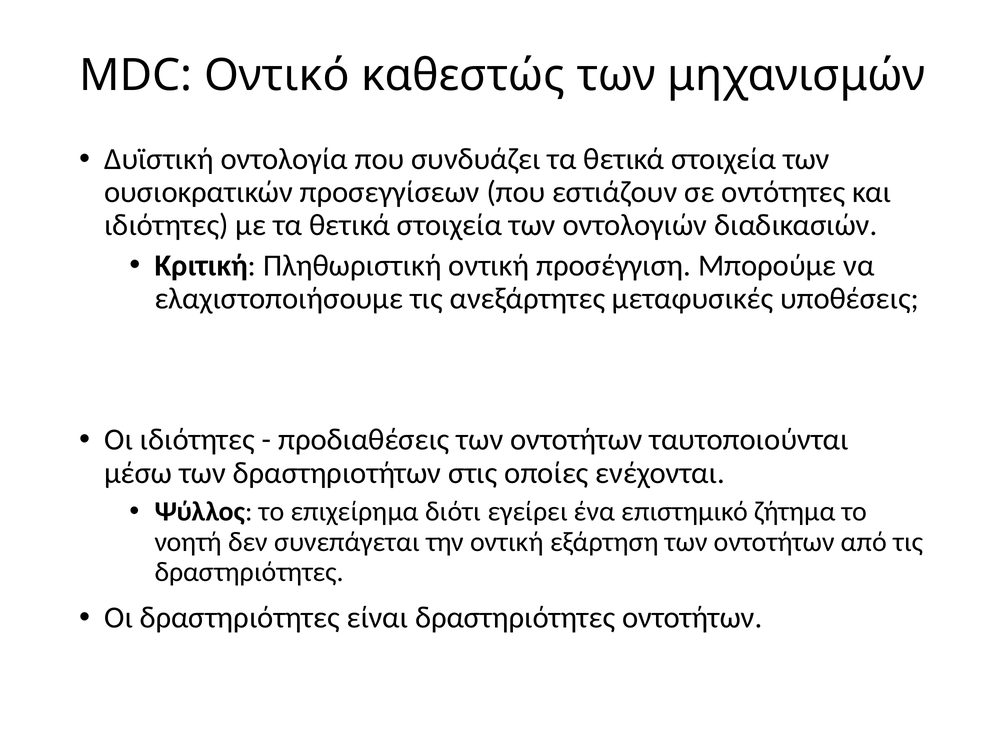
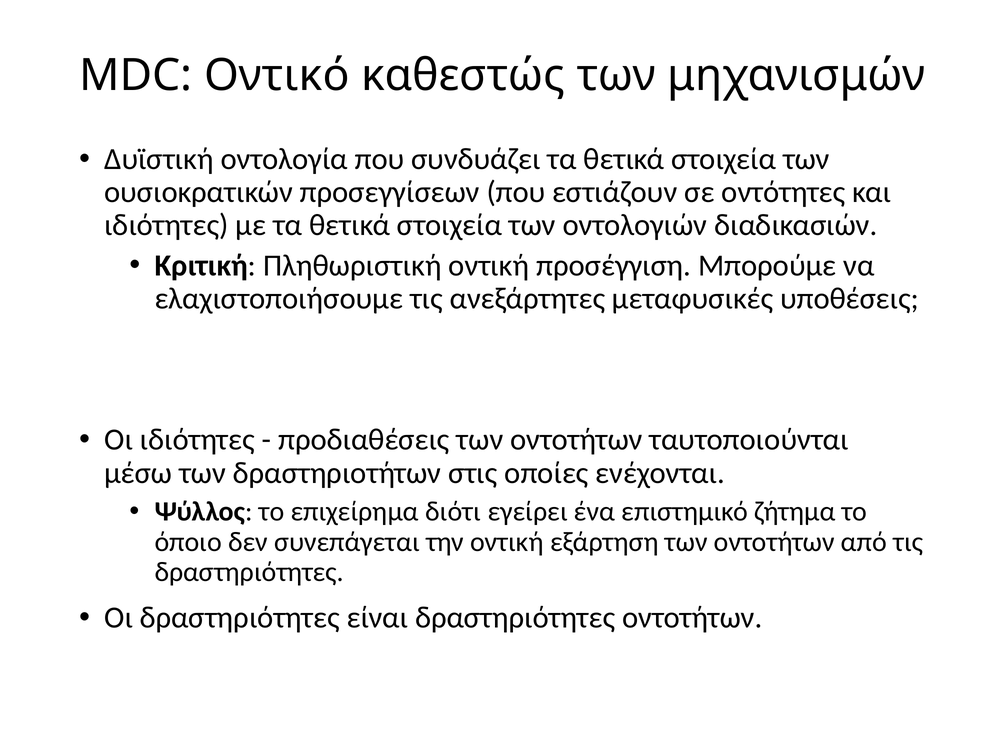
νοητή: νοητή -> όποιο (188, 542)
